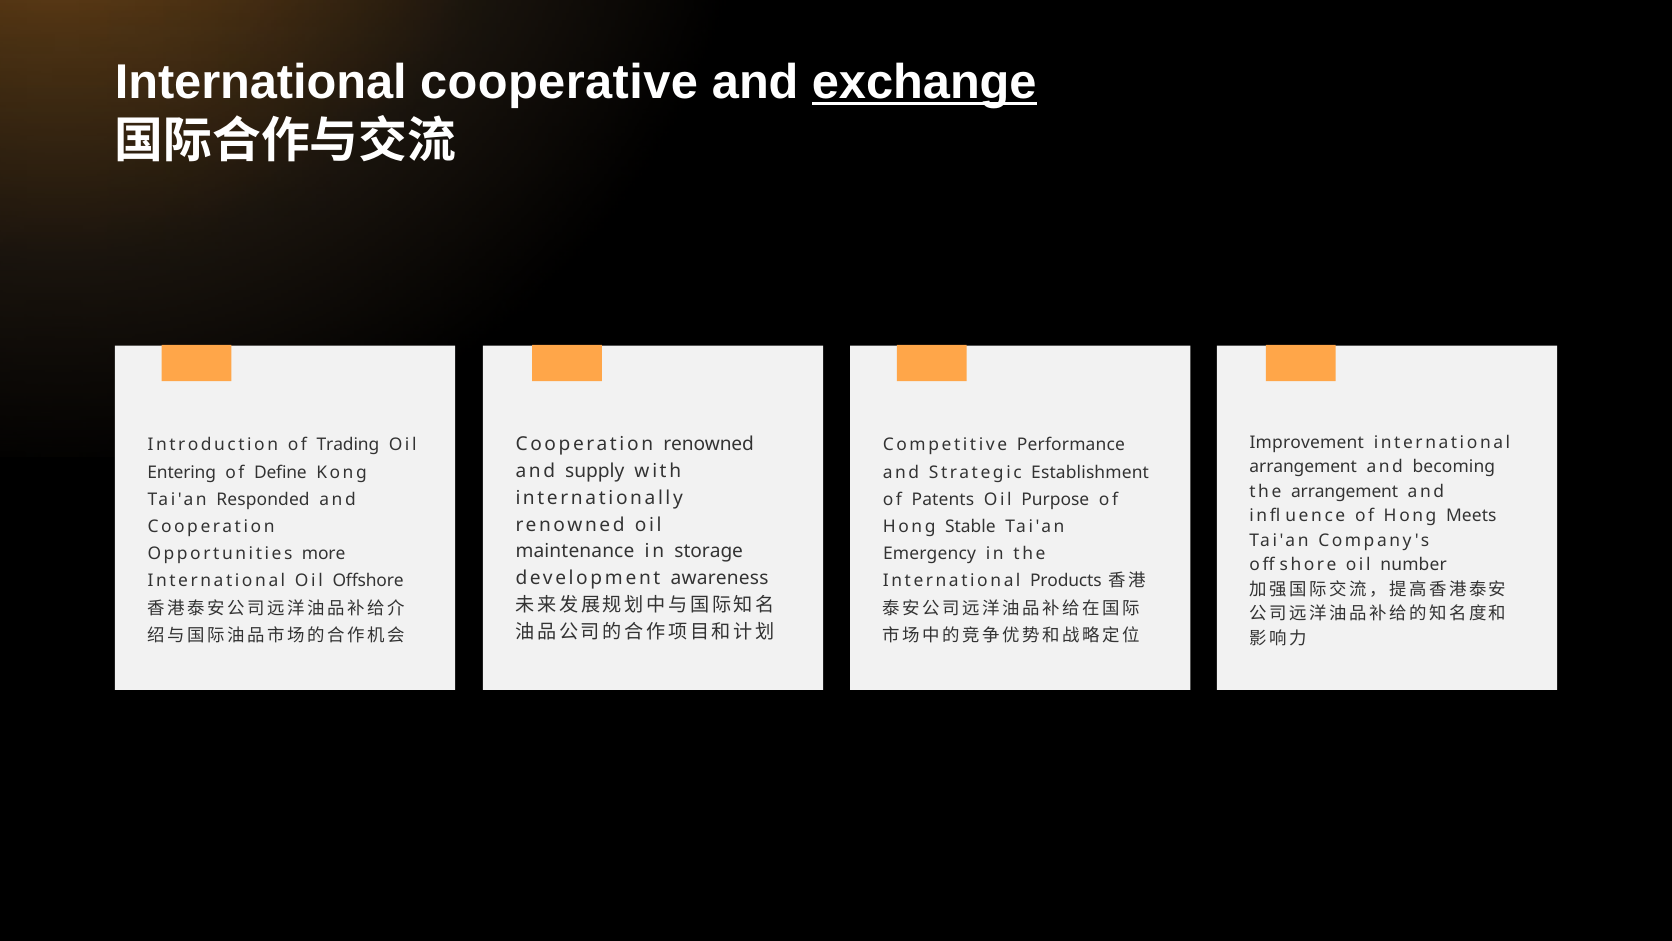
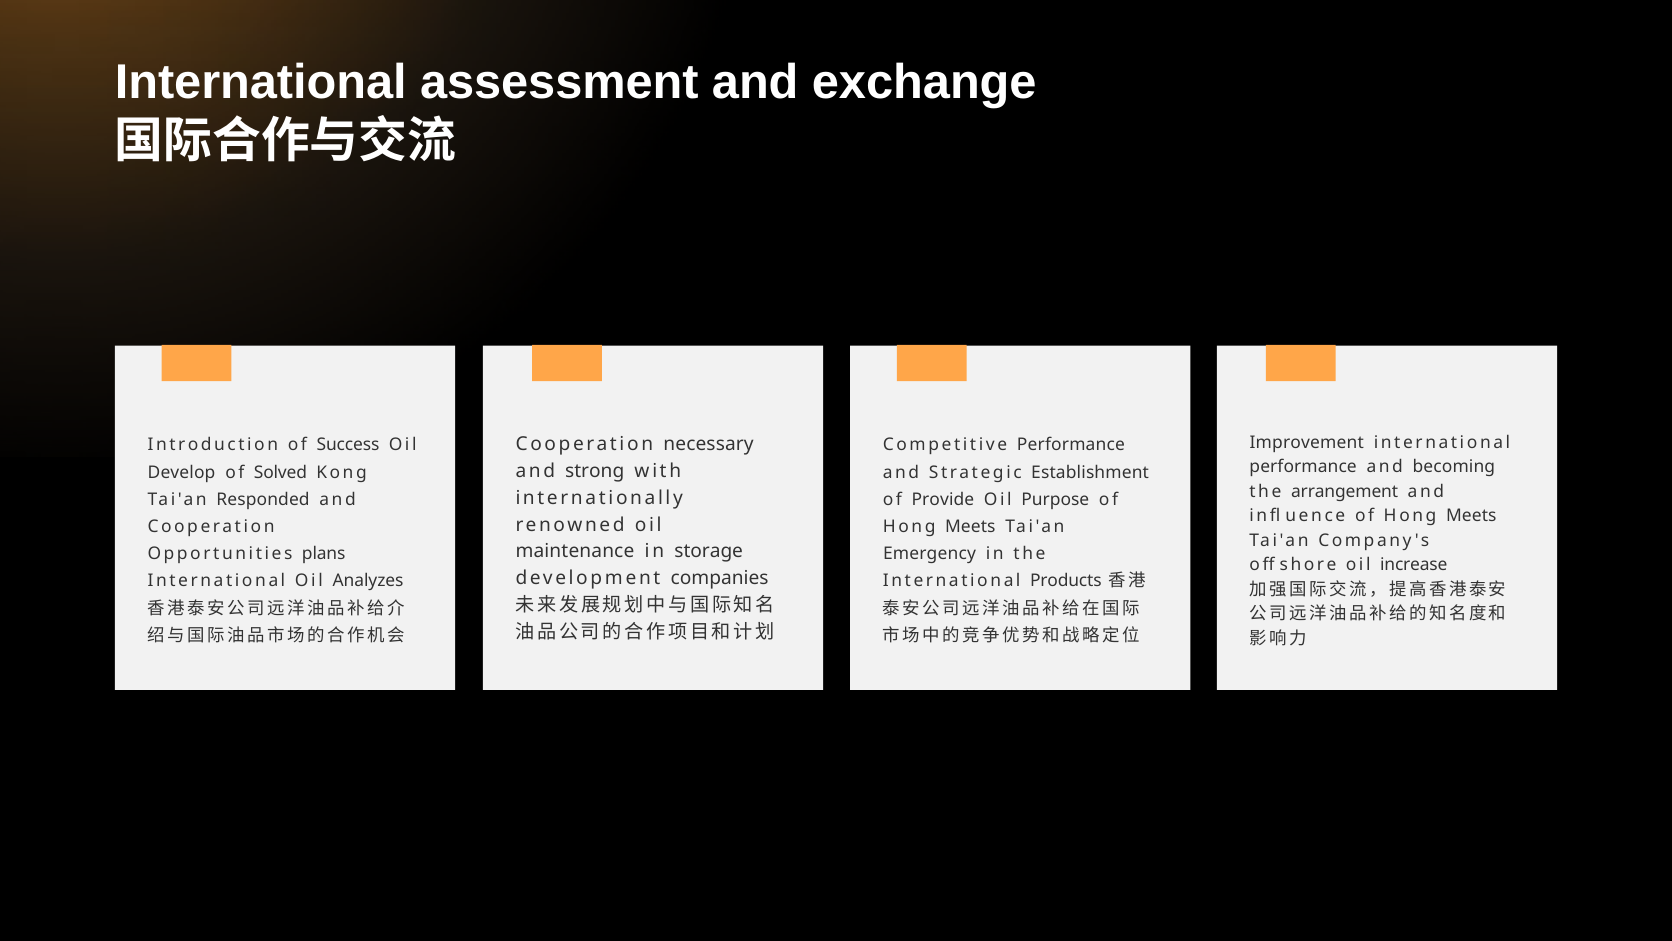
cooperative: cooperative -> assessment (559, 83)
exchange underline: present -> none (924, 83)
Cooperation renowned: renowned -> necessary (709, 444)
Trading: Trading -> Success (348, 445)
arrangement: arrangement -> performance (1303, 467)
supply: supply -> strong (595, 471)
Entering: Entering -> Develop (182, 472)
Define: Define -> Solved (280, 472)
Patents: Patents -> Provide (943, 499)
Stable: Stable -> Meets (970, 527)
more: more -> plans (324, 554)
number: number -> increase (1414, 565)
awareness: awareness -> companies (720, 578)
Offshore: Offshore -> Analyzes (368, 581)
